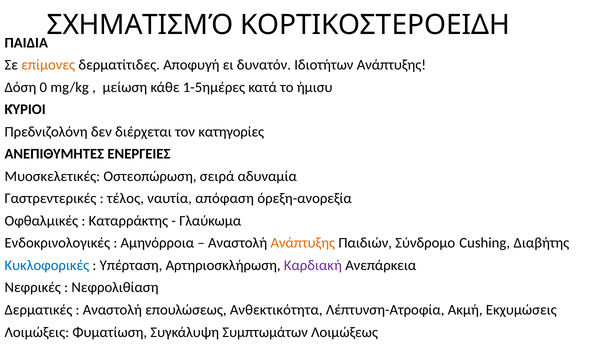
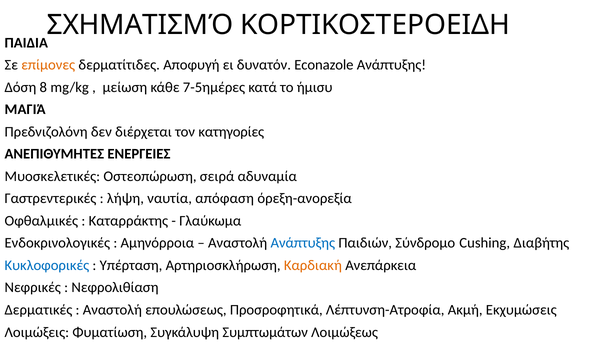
Ιδιοτήτων: Ιδιοτήτων -> Econazole (324, 65)
0: 0 -> 8 (43, 87)
1-5ημέρες: 1-5ημέρες -> 7-5ημέρες (214, 87)
ΚΎΡΙΟΙ: ΚΎΡΙΟΙ -> ΜΑΓΙΆ (25, 110)
τέλος: τέλος -> λήψη (125, 199)
Ανάπτυξης colour: orange -> blue (303, 243)
Καρδιακή colour: purple -> orange (313, 265)
Ανθεκτικότητα: Ανθεκτικότητα -> Προσροφητικά (276, 310)
